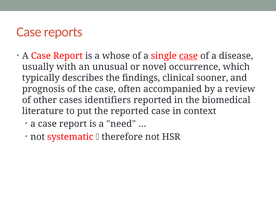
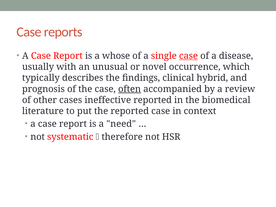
sooner: sooner -> hybrid (212, 78)
often underline: none -> present (130, 89)
identifiers: identifiers -> ineffective (108, 100)
